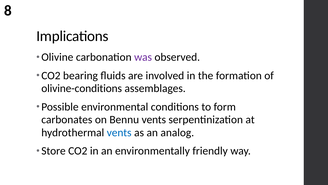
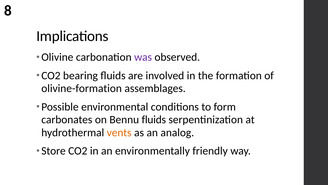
olivine-conditions: olivine-conditions -> olivine-formation (82, 88)
Bennu vents: vents -> fluids (154, 119)
vents colour: blue -> orange (119, 132)
